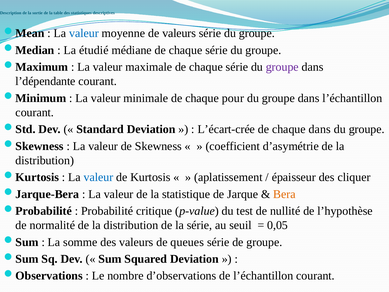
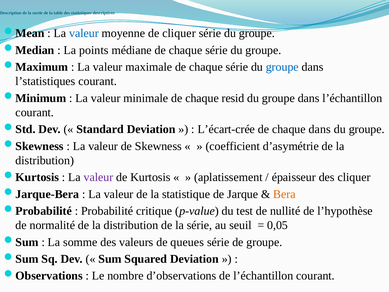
de valeurs: valeurs -> cliquer (179, 33)
étudié: étudié -> points (94, 50)
groupe colour: purple -> blue (282, 67)
l’dépendante: l’dépendante -> l’statistiques (45, 81)
pour: pour -> resid (233, 98)
valeur colour: blue -> purple (98, 177)
